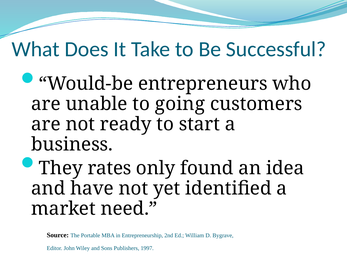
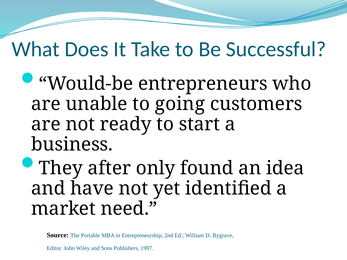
rates: rates -> after (109, 168)
